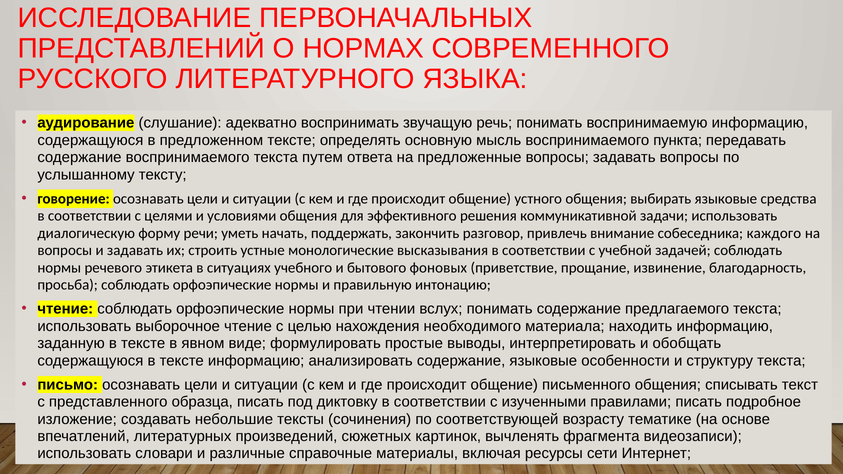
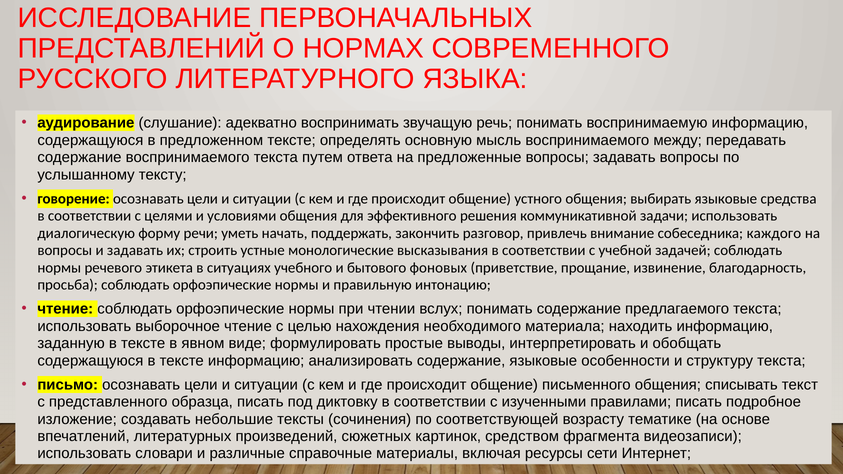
пункта: пункта -> между (678, 140)
вычленять: вычленять -> средством (522, 437)
